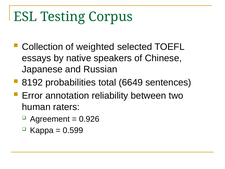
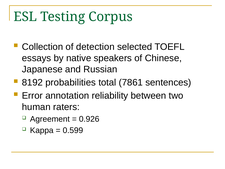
weighted: weighted -> detection (95, 47)
6649: 6649 -> 7861 (131, 82)
